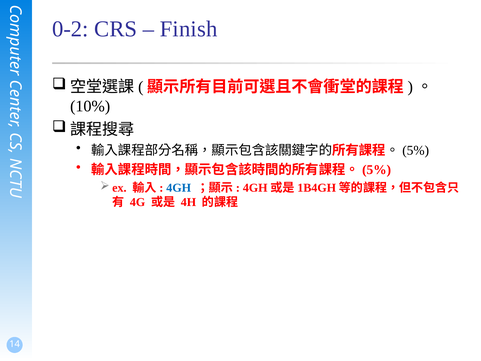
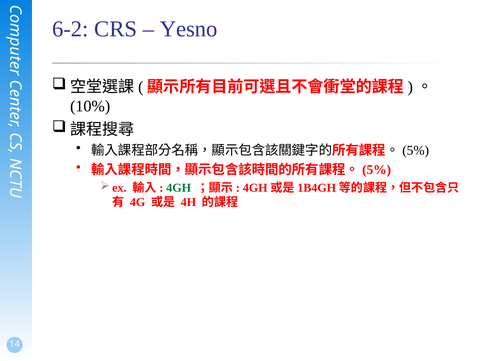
0-2: 0-2 -> 6-2 (70, 29)
Finish: Finish -> Yesno (189, 29)
4GH colour: blue -> green (179, 188)
